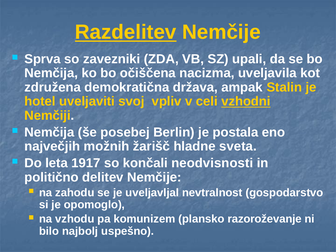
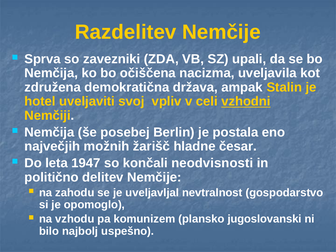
Razdelitev underline: present -> none (126, 32)
sveta: sveta -> česar (238, 146)
1917: 1917 -> 1947 (86, 163)
razoroževanje: razoroževanje -> jugoslovanski (265, 219)
